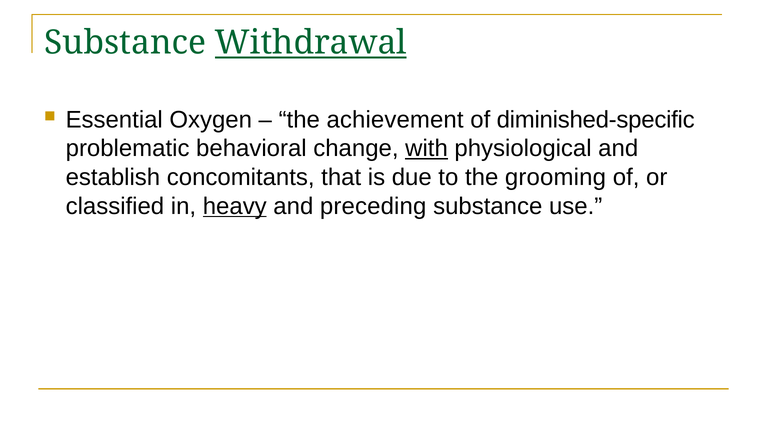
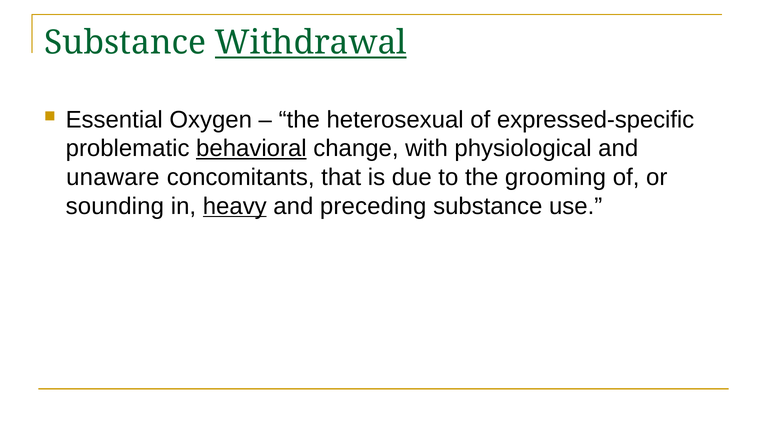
achievement: achievement -> heterosexual (395, 120)
diminished-specific: diminished-specific -> expressed-specific (596, 120)
behavioral underline: none -> present (251, 148)
with underline: present -> none (427, 148)
establish: establish -> unaware (113, 177)
classified: classified -> sounding (115, 206)
